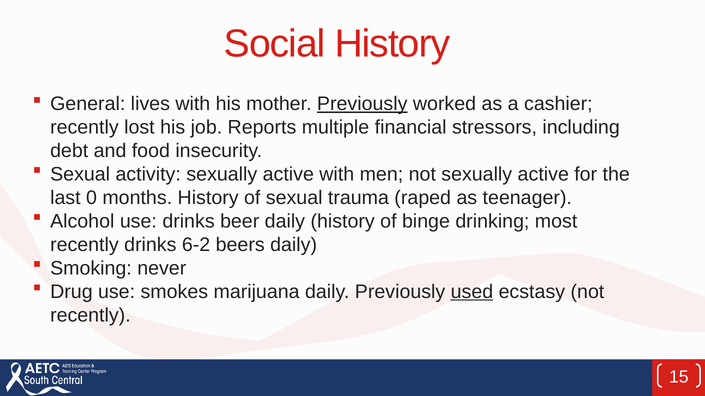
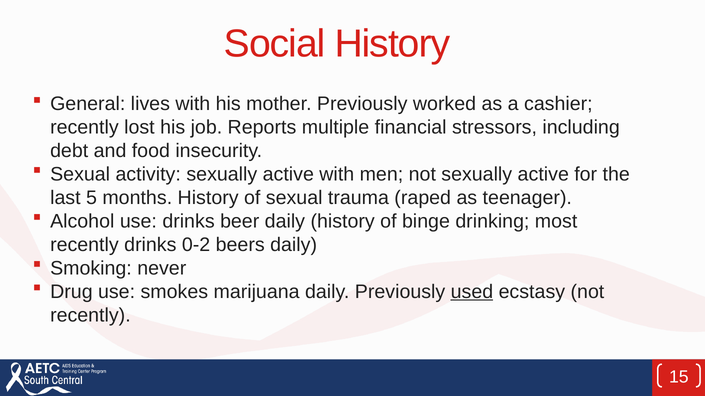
Previously underline: present -> none (362, 104)
0: 0 -> 5 (92, 198)
6-2: 6-2 -> 0-2 (196, 245)
